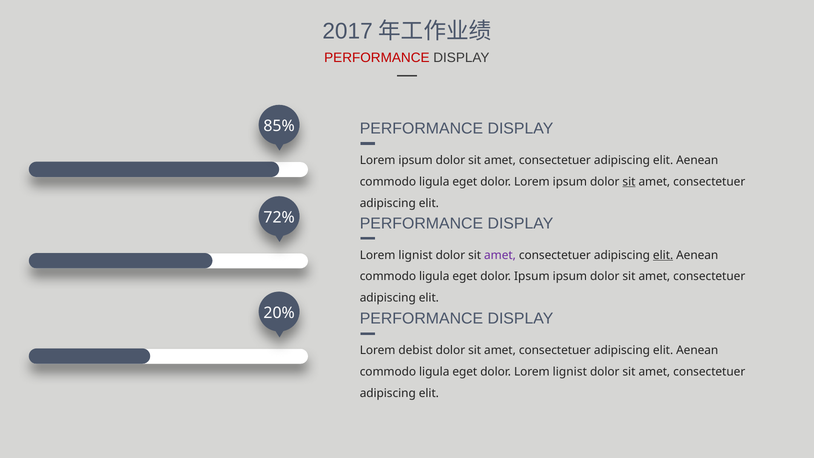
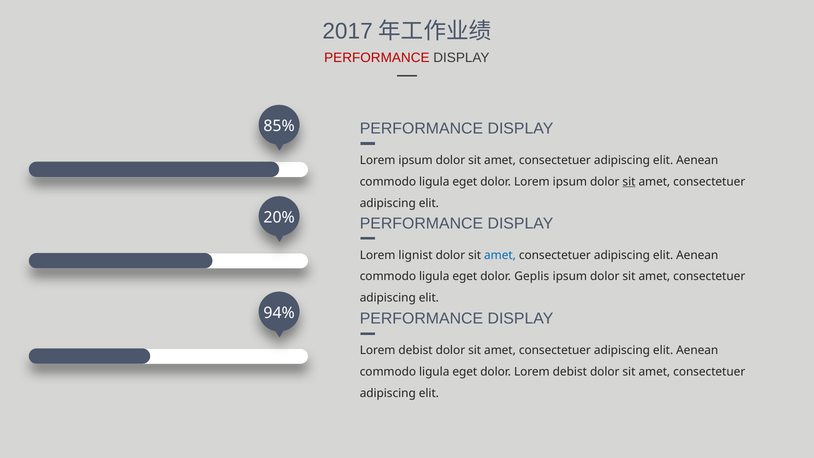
72%: 72% -> 20% (279, 217)
amet colour: purple -> blue (500, 255)
elit underline: present -> none (663, 255)
dolor Ipsum: Ipsum -> Geplis (532, 276)
20%: 20% -> 94% (279, 313)
dolor Lorem lignist: lignist -> debist (570, 372)
